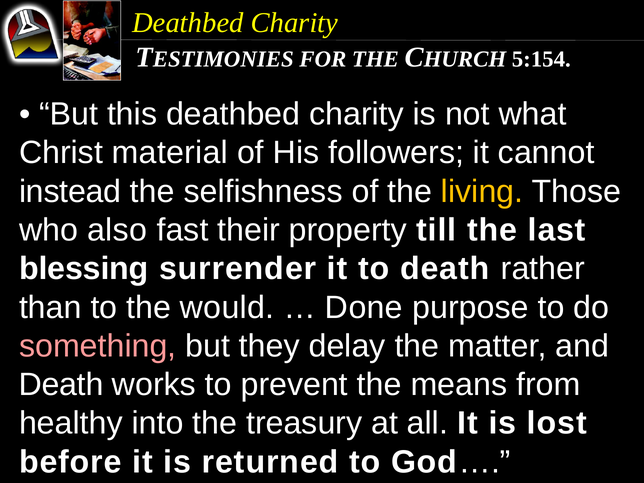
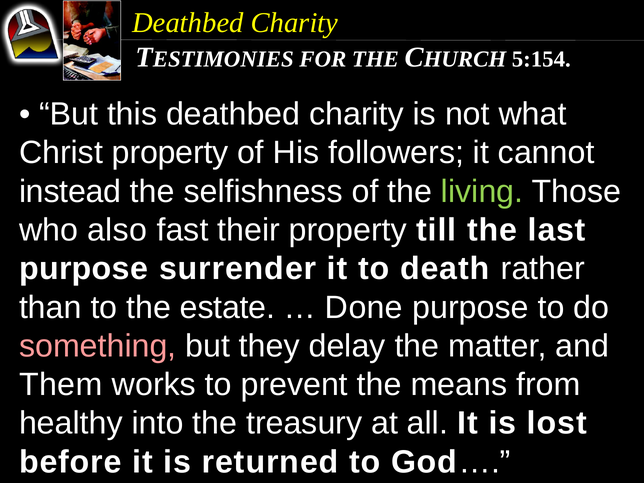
Christ material: material -> property (170, 153)
living colour: yellow -> light green (482, 191)
blessing: blessing -> purpose (84, 269)
would: would -> estate (227, 307)
Death: Death -> Them (61, 385)
